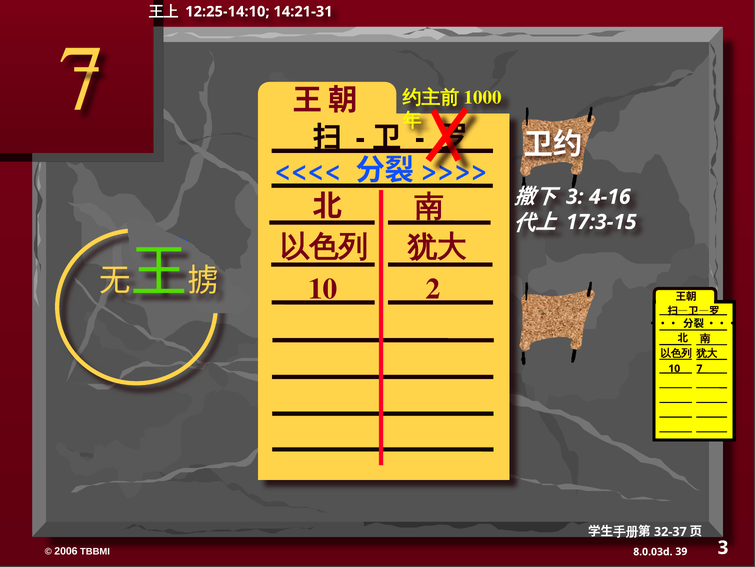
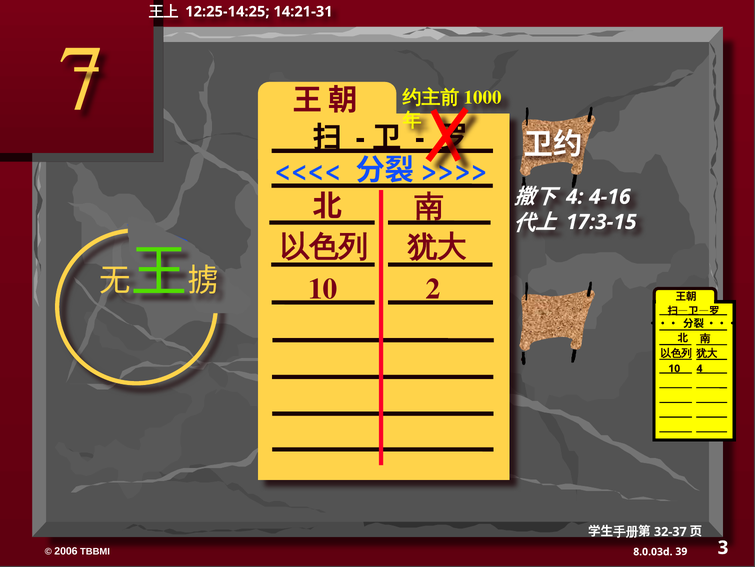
12:25-14:10: 12:25-14:10 -> 12:25-14:25 (227, 12)
3: 3 -> 4 (575, 197)
10 7: 7 -> 4 (699, 368)
